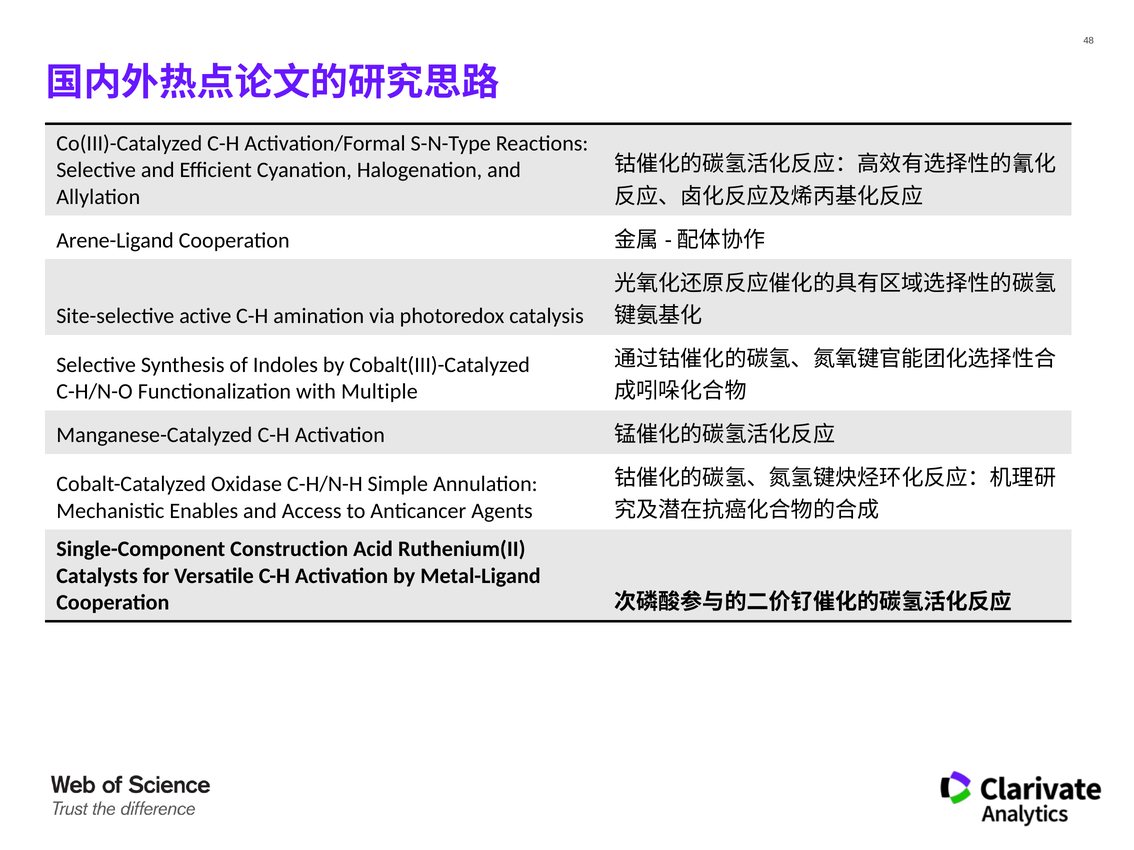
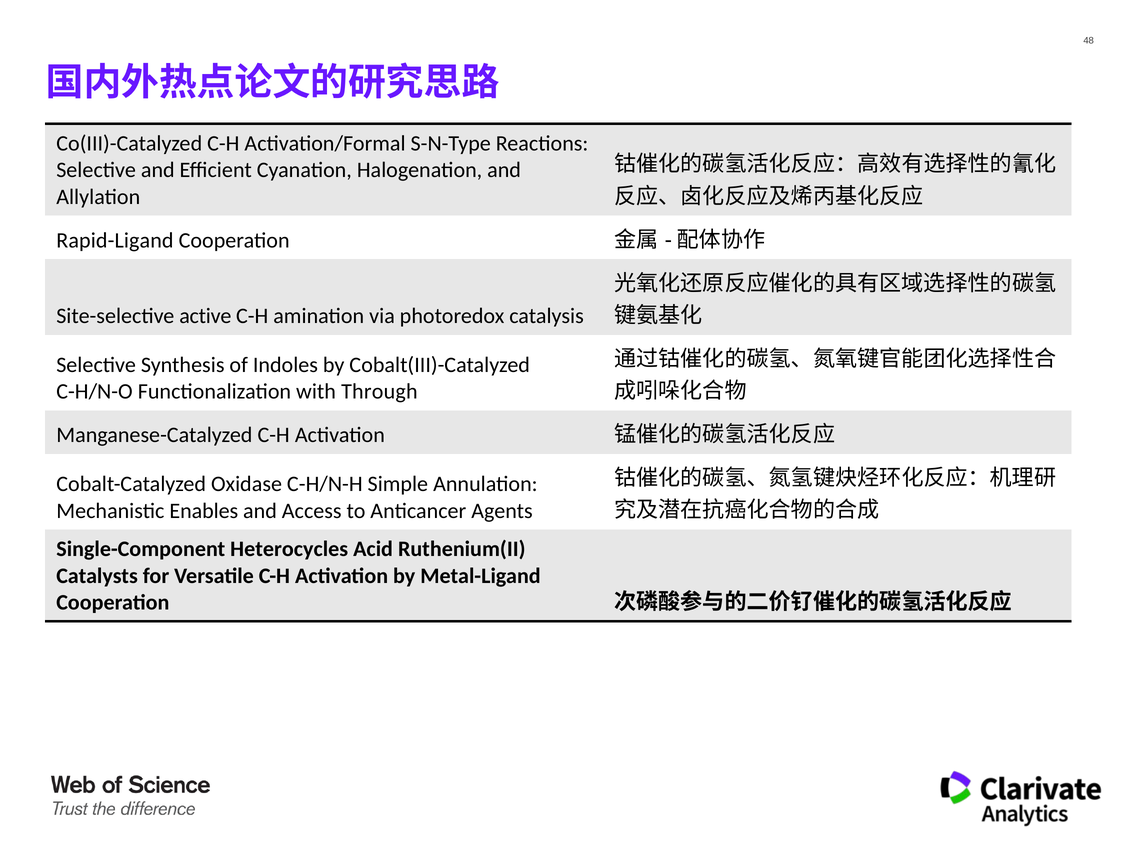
Arene-Ligand: Arene-Ligand -> Rapid-Ligand (115, 241)
Multiple: Multiple -> Through (379, 392)
Construction: Construction -> Heterocycles (289, 549)
